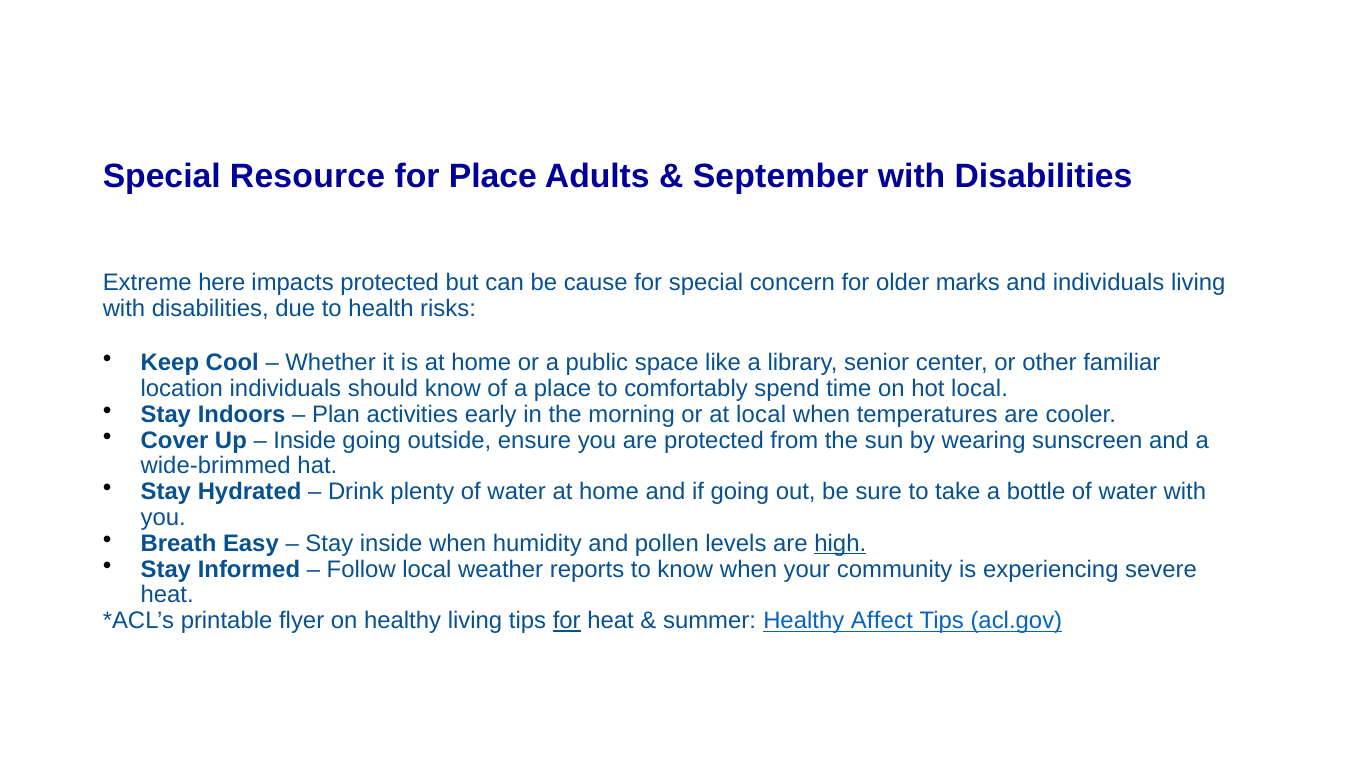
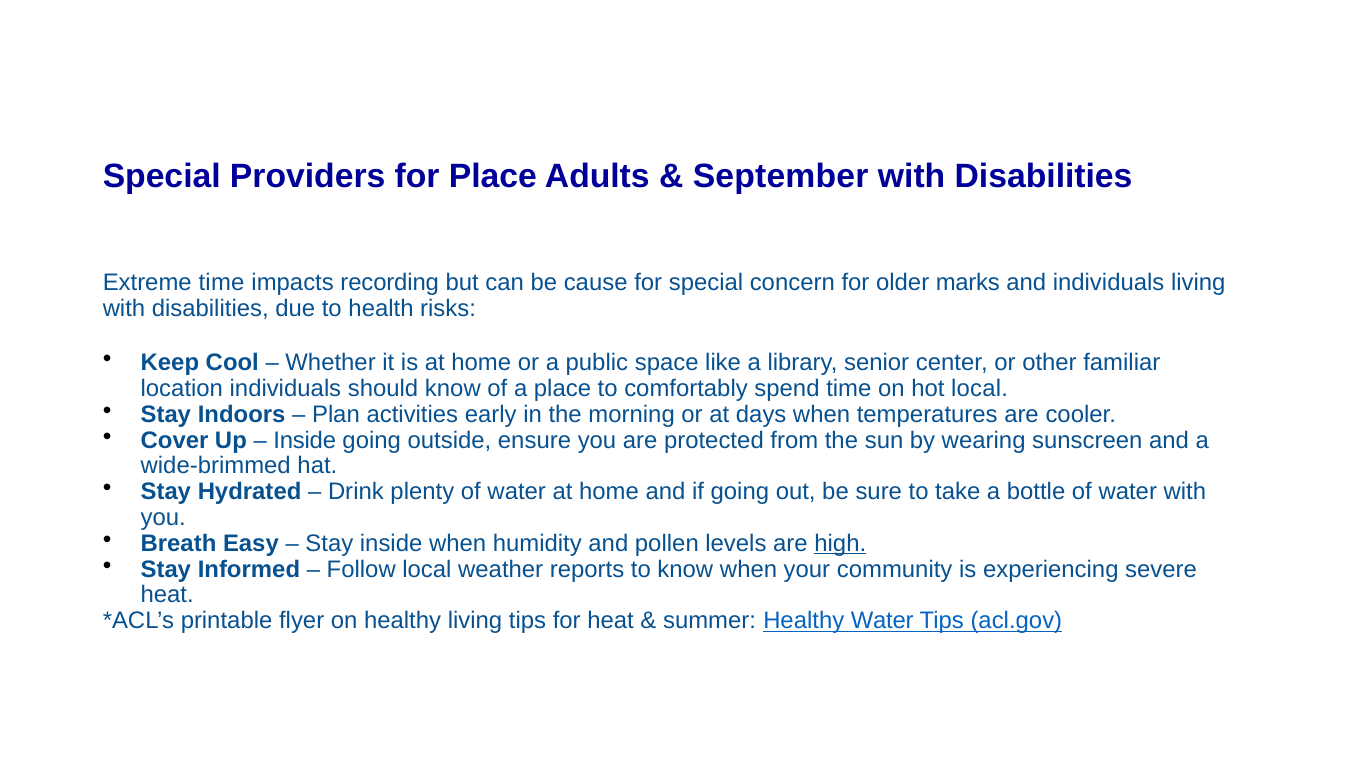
Resource: Resource -> Providers (308, 176)
Extreme here: here -> time (222, 283)
impacts protected: protected -> recording (390, 283)
at local: local -> days (761, 415)
for underline: present -> none (567, 621)
Healthy Affect: Affect -> Water (882, 621)
